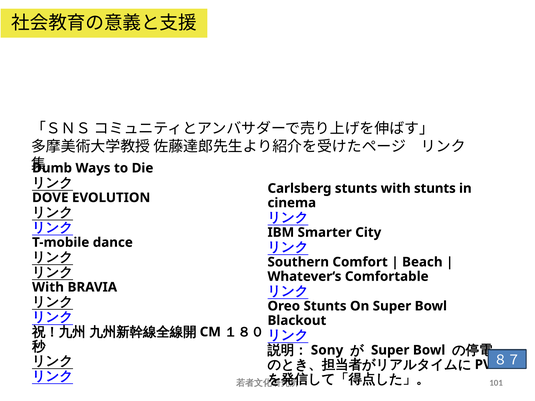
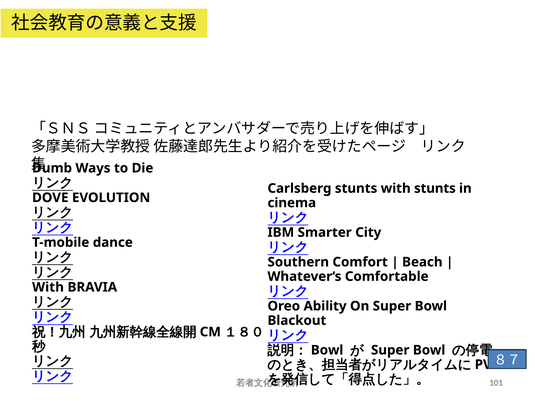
Oreo Stunts: Stunts -> Ability (325, 306)
Sony: Sony -> Bowl (327, 350)
